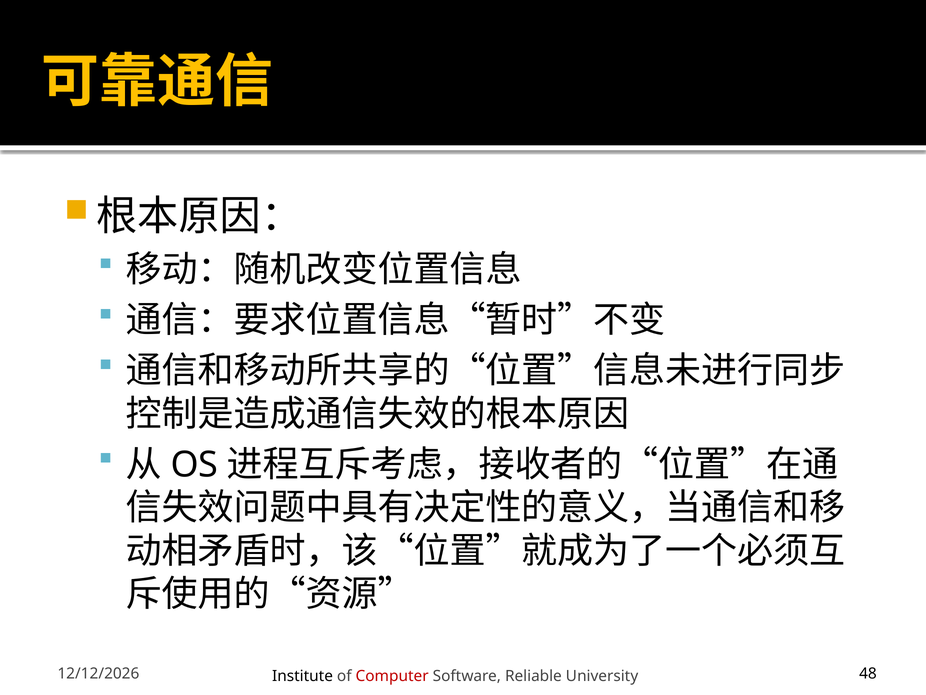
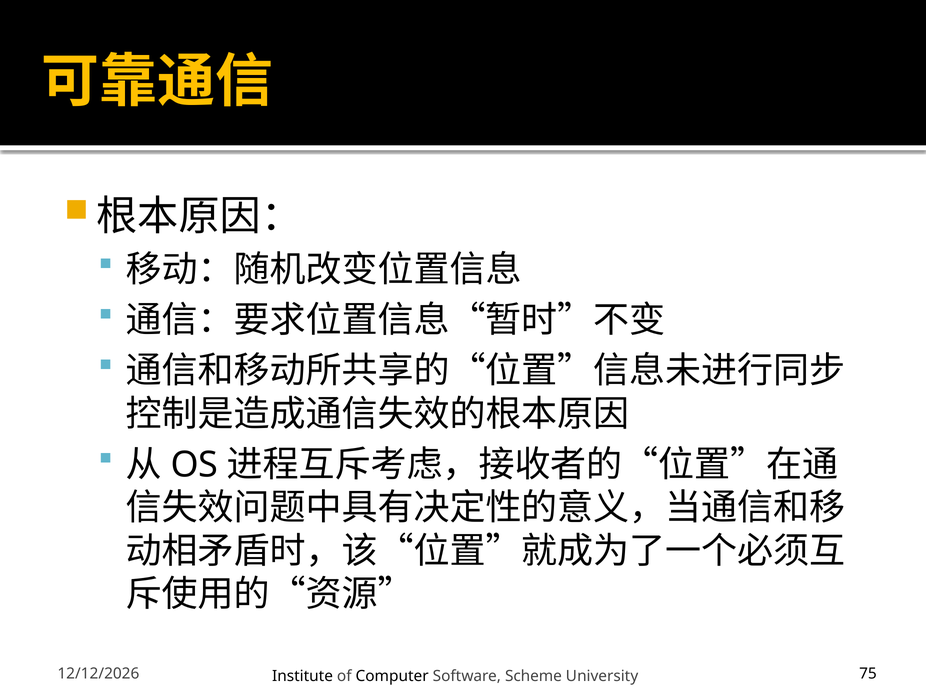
Computer colour: red -> black (392, 675)
Reliable: Reliable -> Scheme (533, 675)
48: 48 -> 75 (868, 673)
